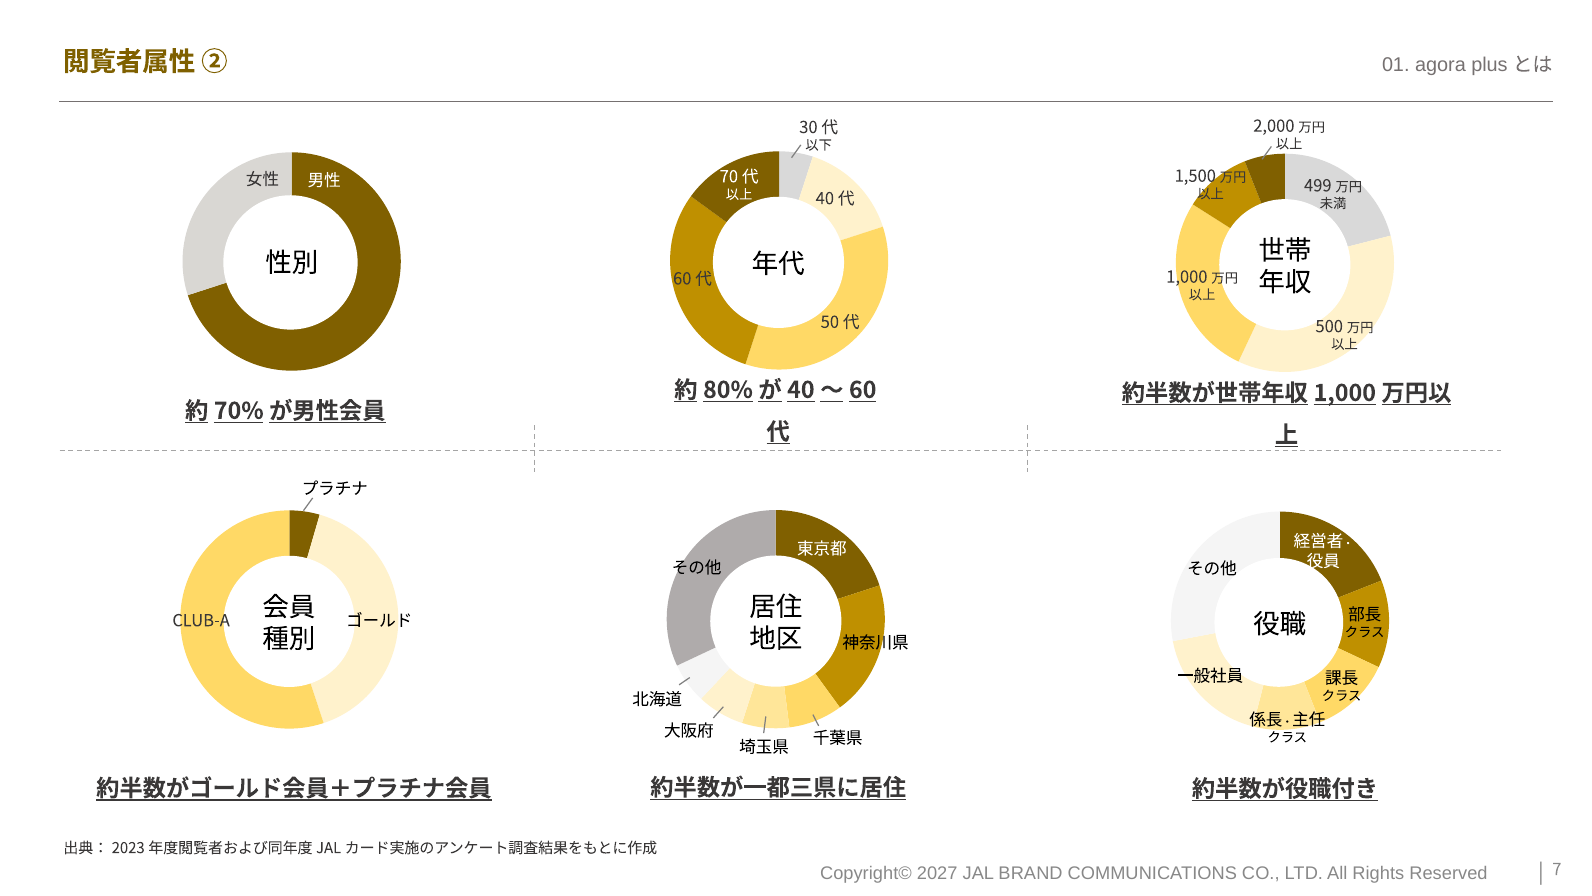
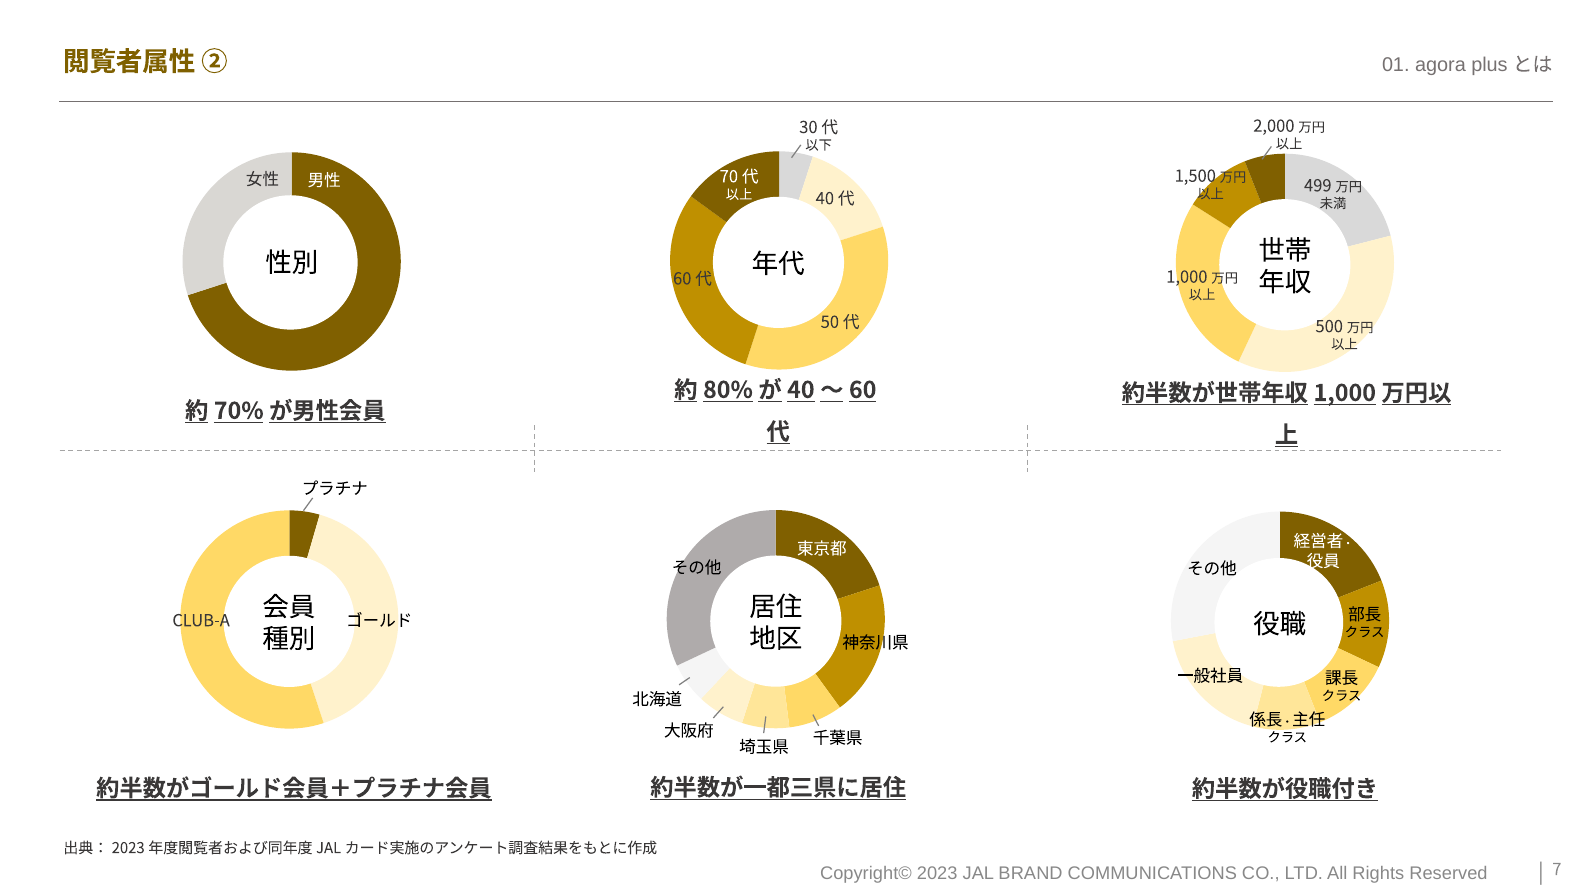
2027: 2027 -> 2023 (937, 873)
